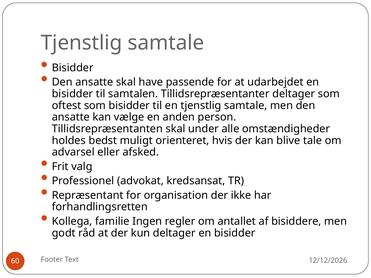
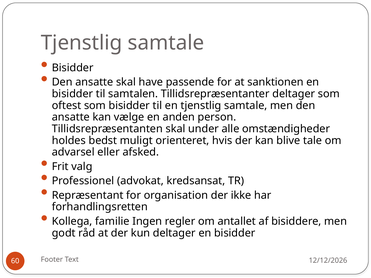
udarbejdet: udarbejdet -> sanktionen (275, 82)
